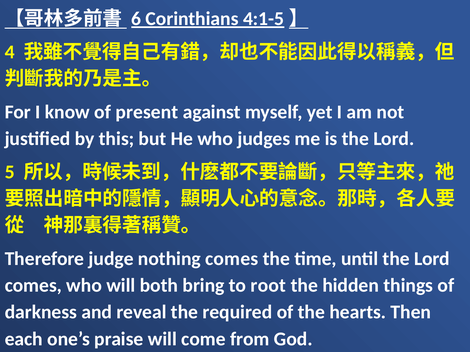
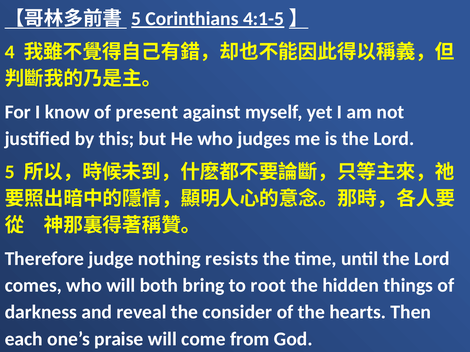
6: 6 -> 5 (136, 19)
nothing comes: comes -> resists (232, 259)
required: required -> consider (237, 313)
